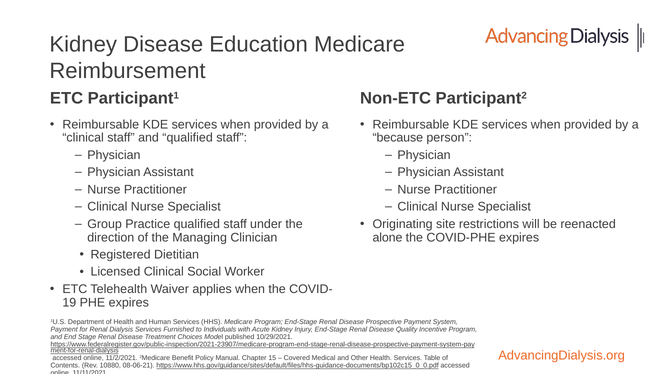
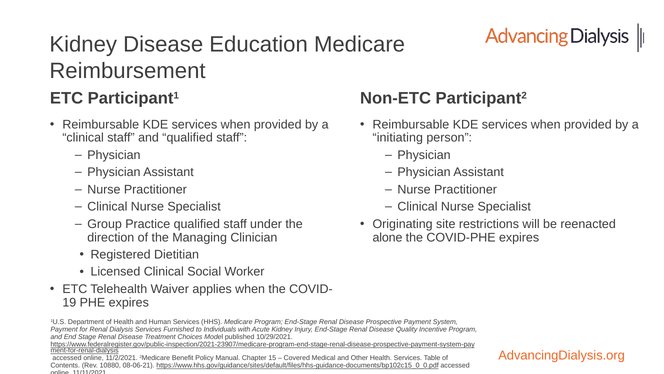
because: because -> initiating (398, 138)
